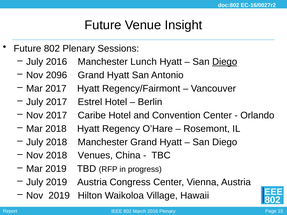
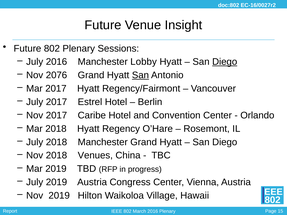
Lunch: Lunch -> Lobby (144, 62)
2096: 2096 -> 2076 (56, 75)
San underline: none -> present (140, 75)
